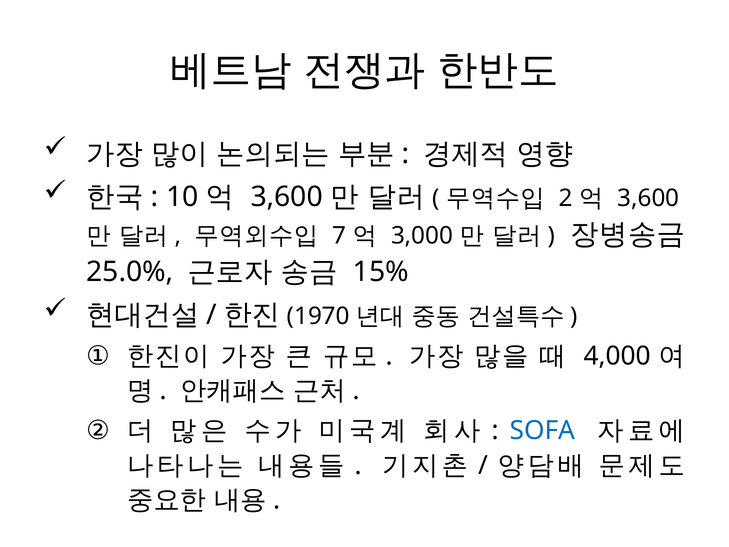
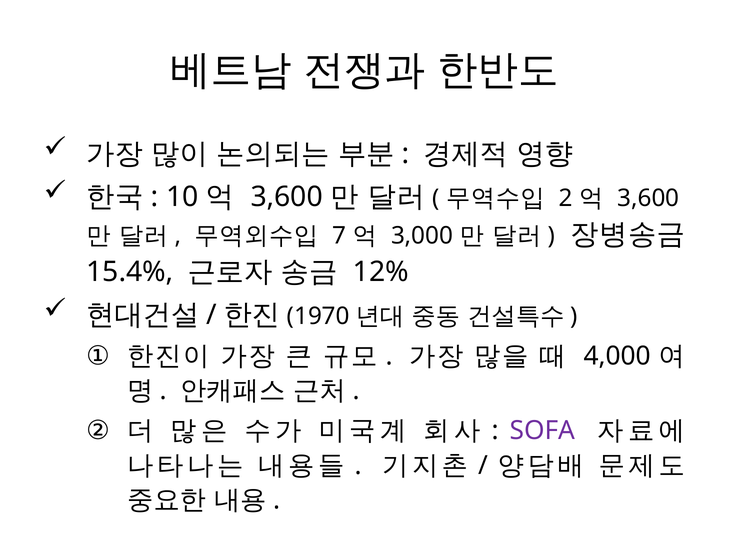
25.0%: 25.0% -> 15.4% (130, 272)
15%: 15% -> 12% (381, 272)
SOFA colour: blue -> purple (543, 430)
